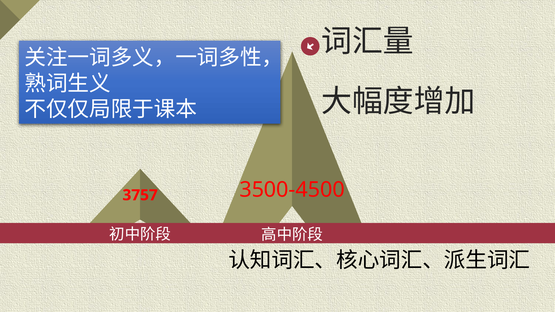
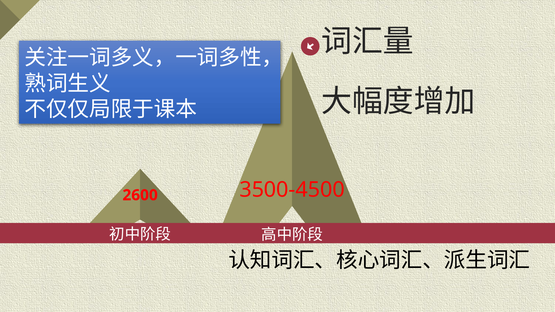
3757: 3757 -> 2600 (140, 195)
